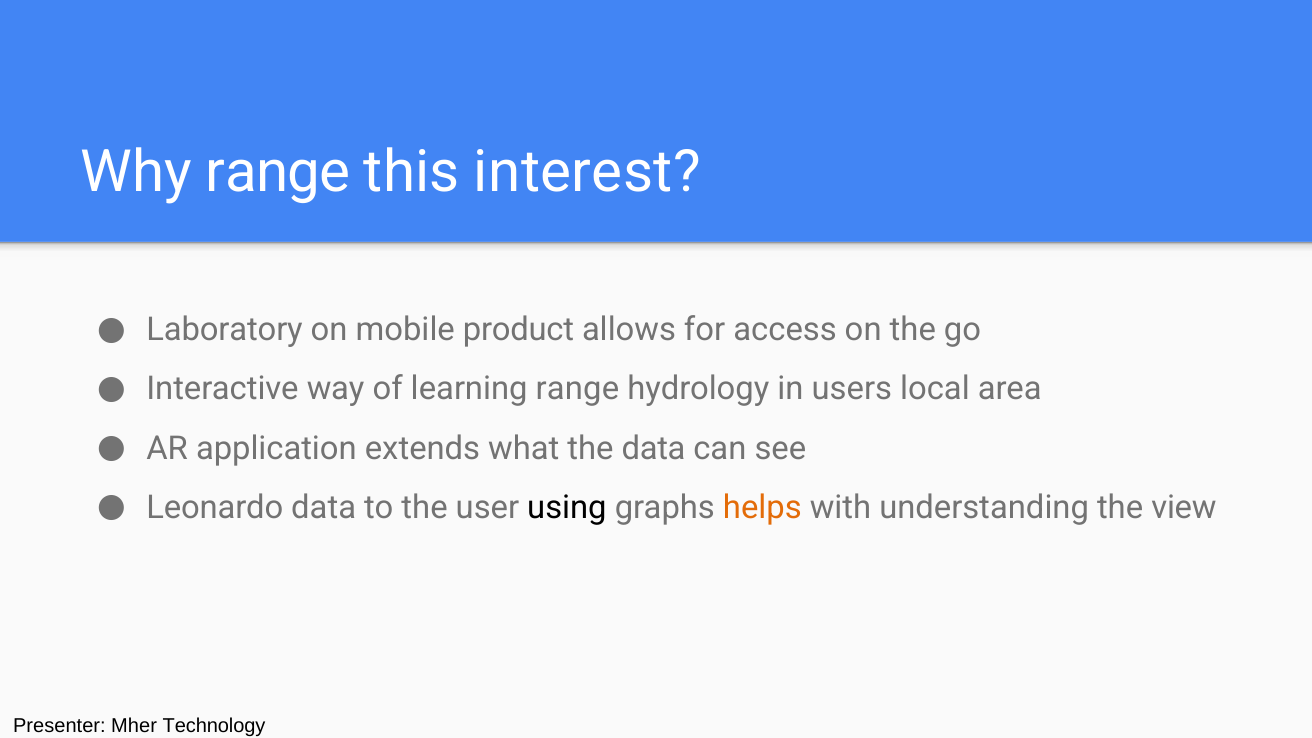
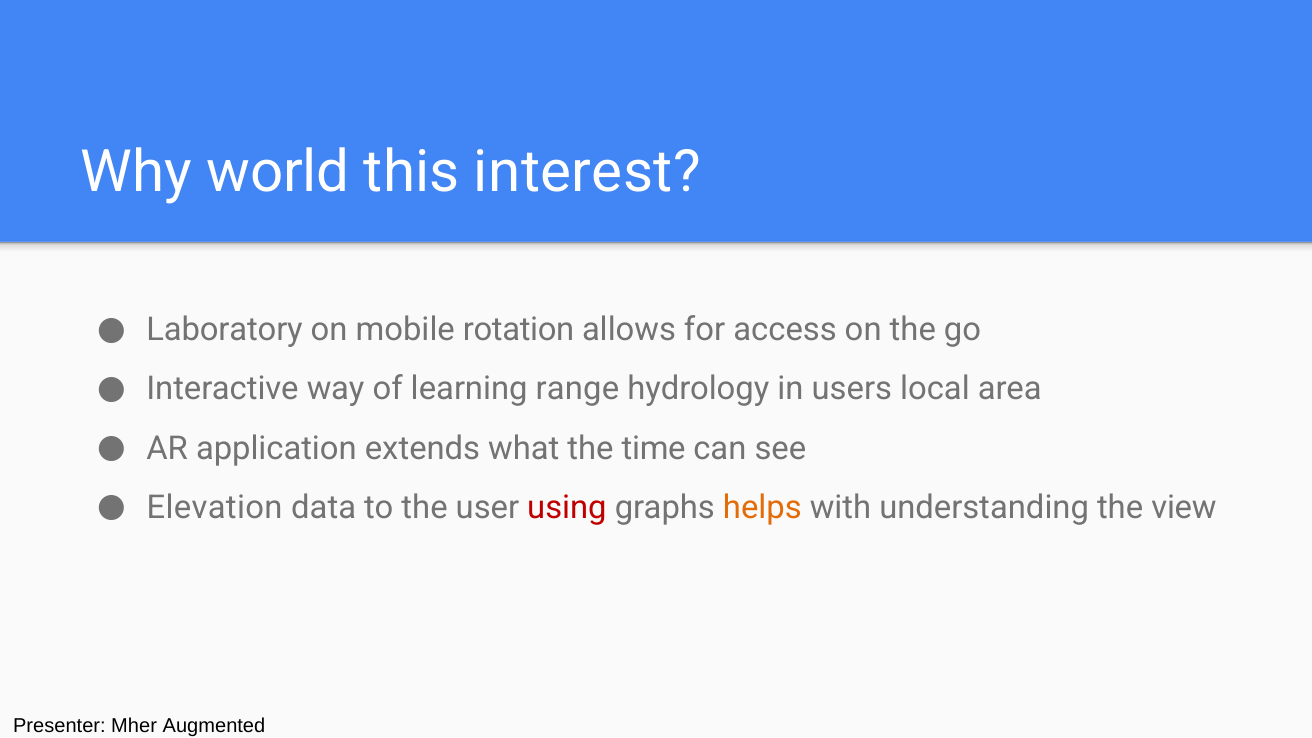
Why range: range -> world (278, 172)
product: product -> rotation (519, 330)
the data: data -> time (654, 448)
Leonardo: Leonardo -> Elevation (215, 507)
using colour: black -> red (567, 507)
Technology: Technology -> Augmented (214, 726)
